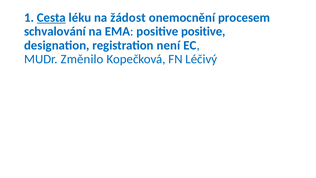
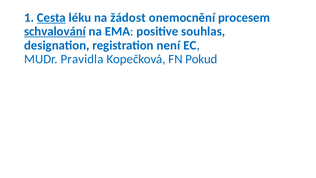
schvalování underline: none -> present (55, 31)
positive positive: positive -> souhlas (203, 31)
Změnilo: Změnilo -> Pravidla (82, 59)
Léčivý: Léčivý -> Pokud (201, 59)
